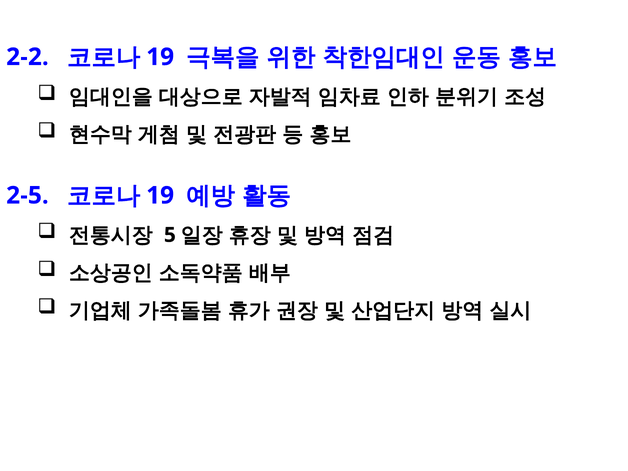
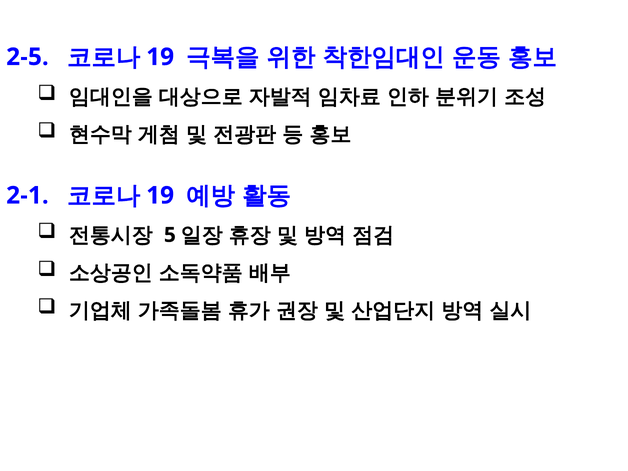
2-2: 2-2 -> 2-5 (27, 57)
2-5: 2-5 -> 2-1 (27, 195)
